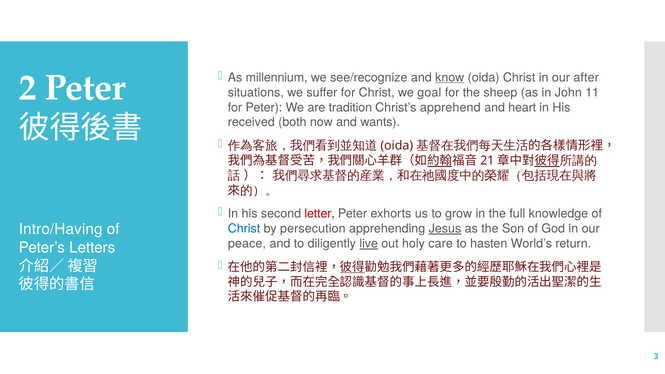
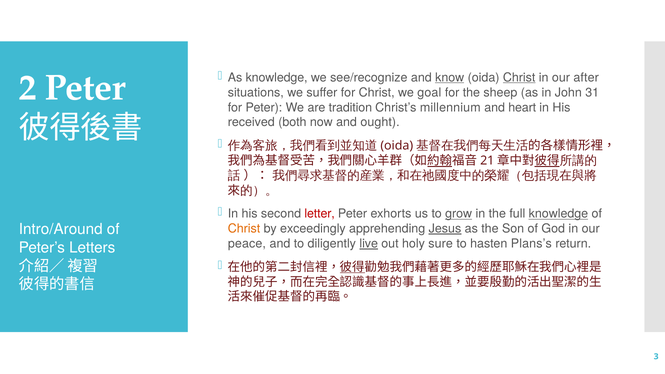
As millennium: millennium -> knowledge (277, 77)
Christ underline: none -> present (519, 77)
11: 11 -> 31 (592, 92)
apprehend: apprehend -> millennium (450, 107)
wants: wants -> ought (380, 122)
grow underline: none -> present (459, 214)
knowledge underline: none -> present (558, 214)
Intro/Having: Intro/Having -> Intro/Around (61, 229)
Christ colour: blue -> orange (244, 229)
persecution: persecution -> exceedingly (313, 229)
care: care -> sure (441, 244)
World’s: World’s -> Plans’s (531, 244)
